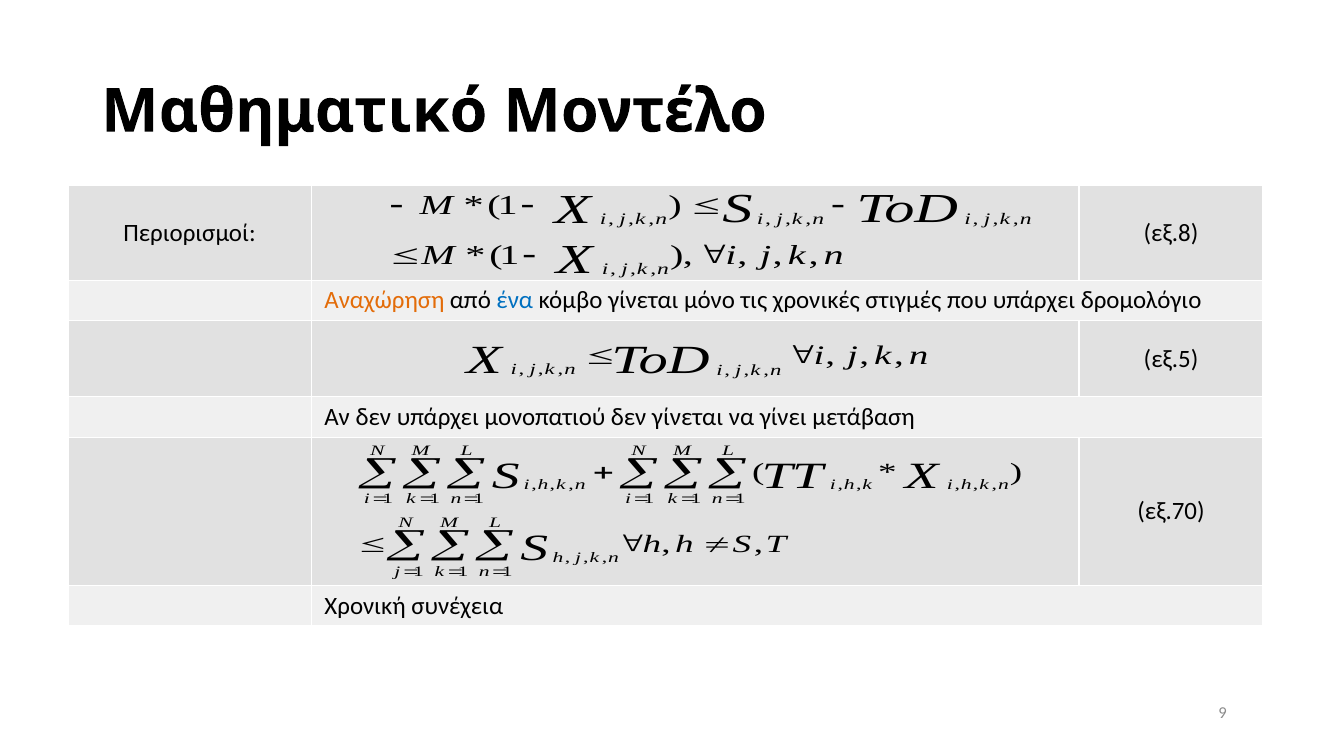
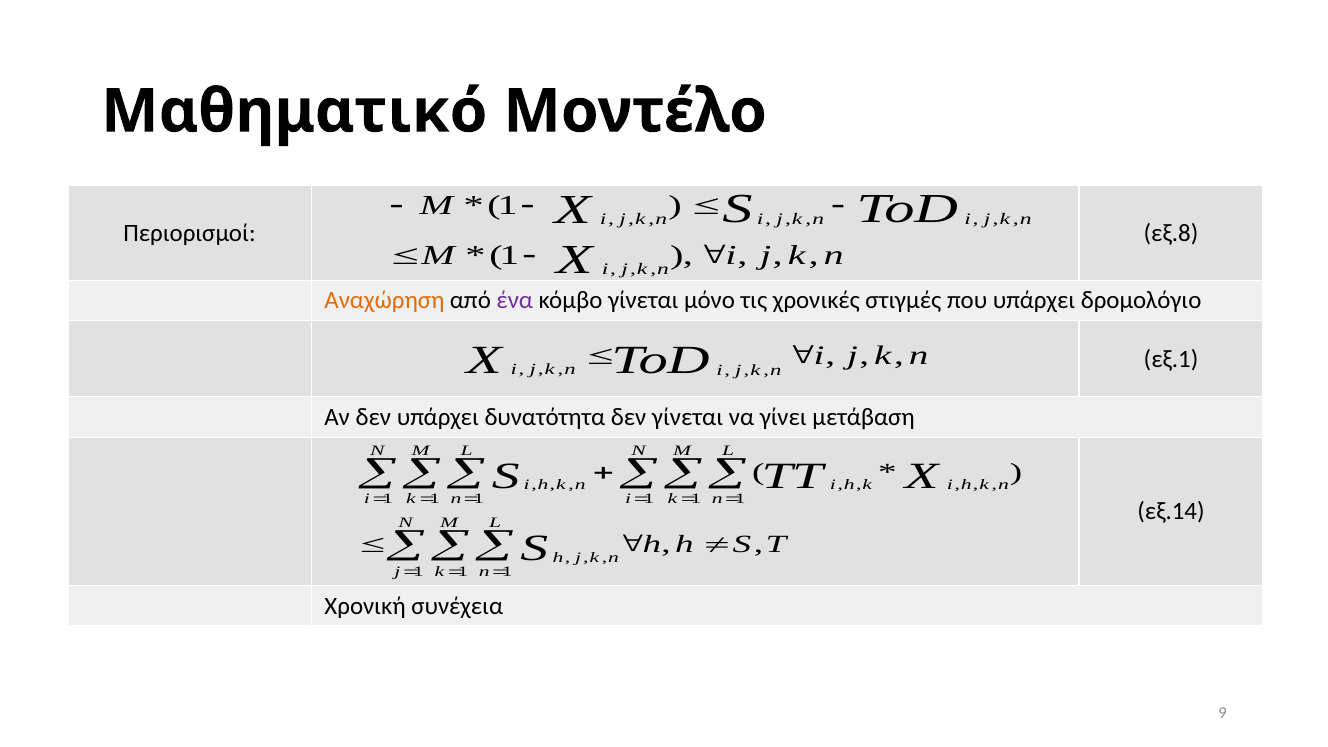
ένα colour: blue -> purple (515, 301)
εξ.5: εξ.5 -> εξ.1 (1171, 359)
μονοπατιού: μονοπατιού -> δυνατότητα (545, 417)
εξ.70: εξ.70 -> εξ.14 (1171, 512)
